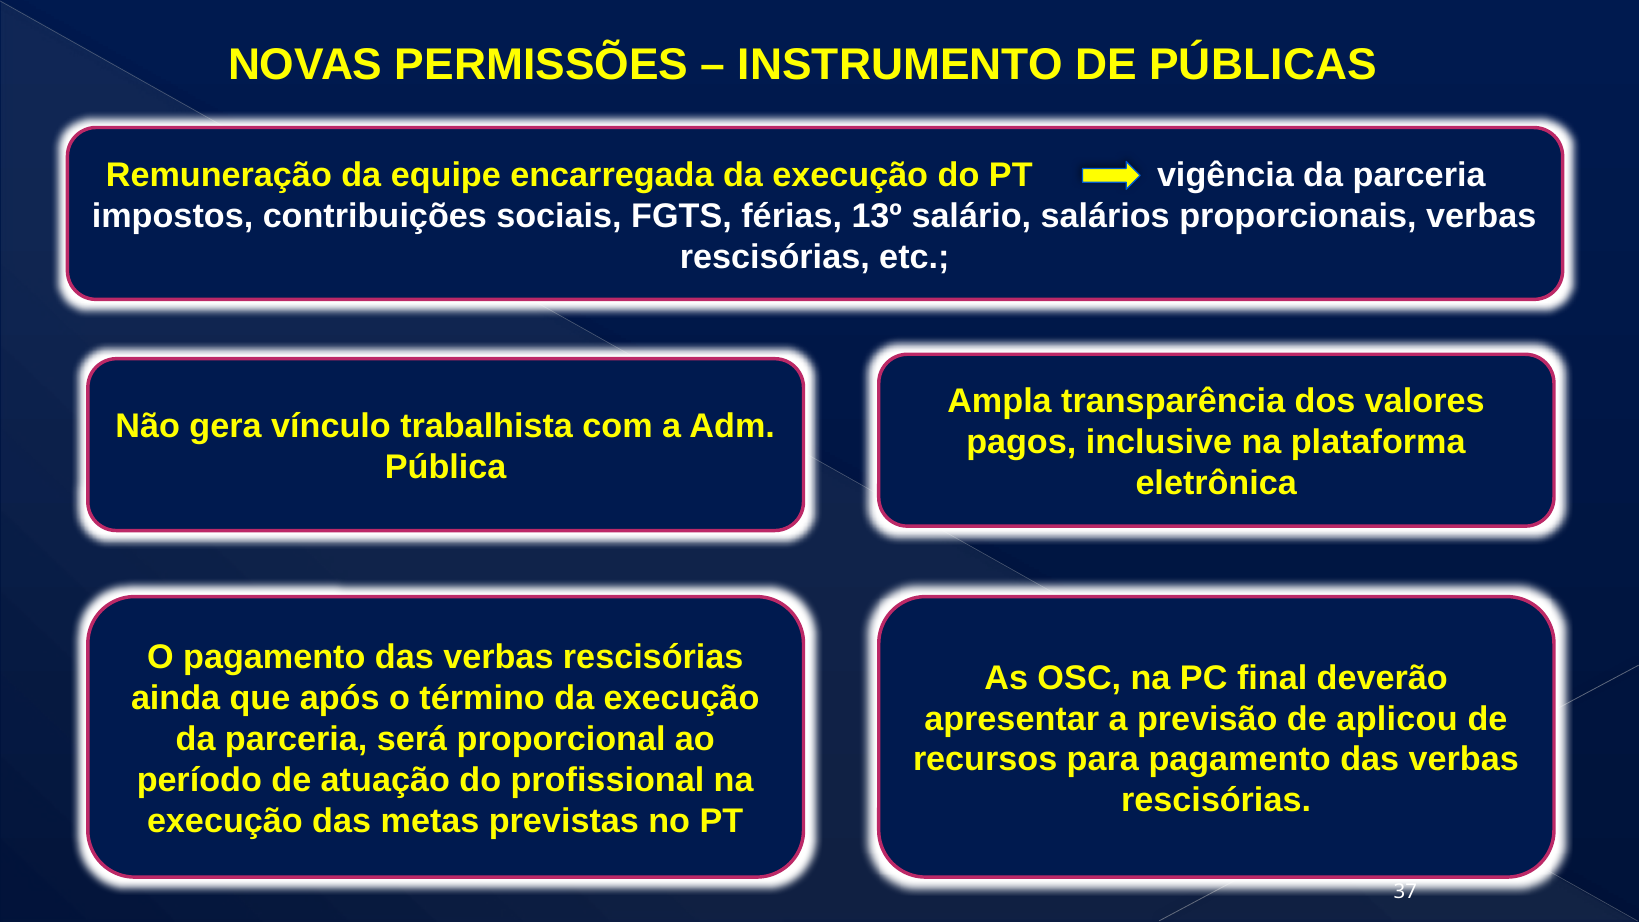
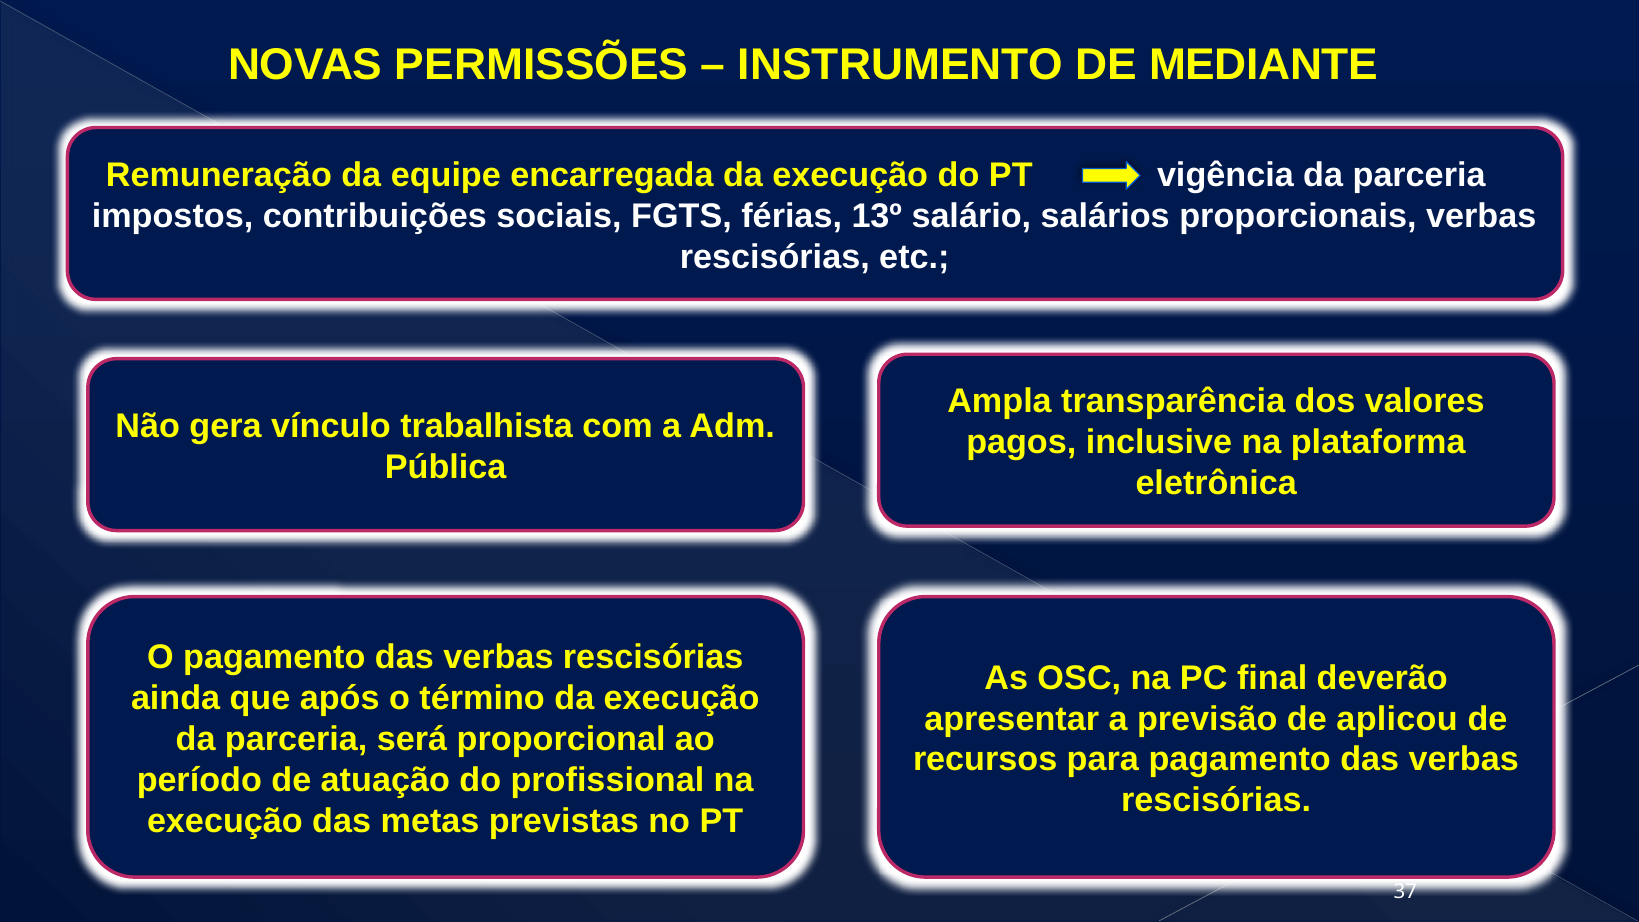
PÚBLICAS: PÚBLICAS -> MEDIANTE (1263, 65)
